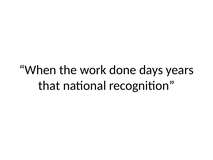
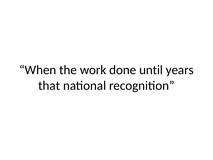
days: days -> until (151, 70)
